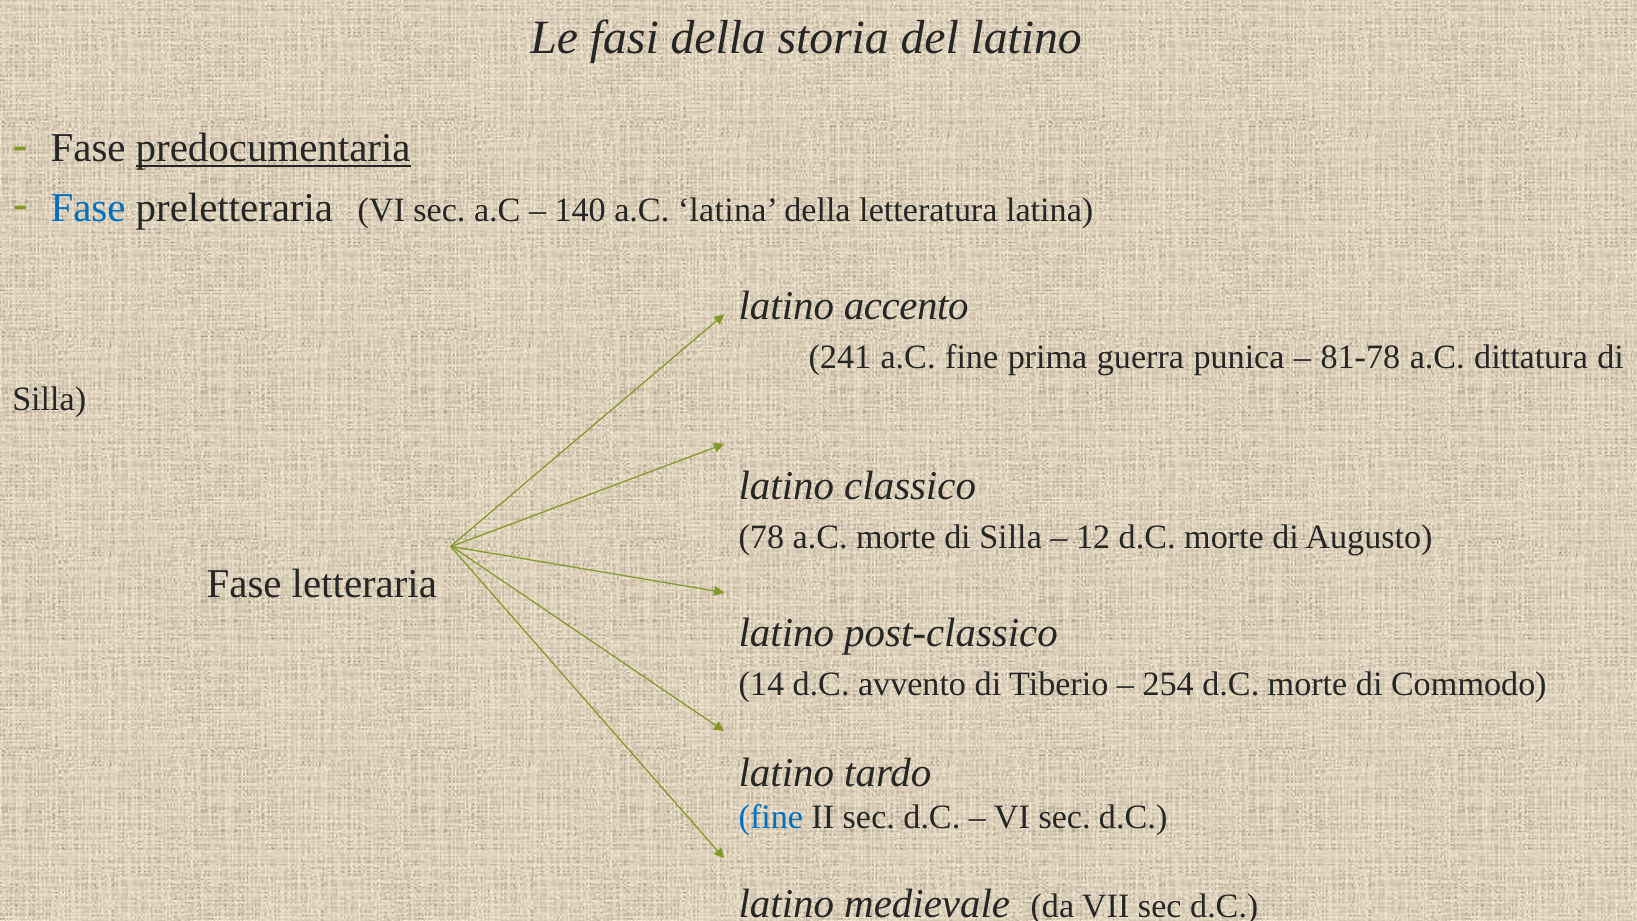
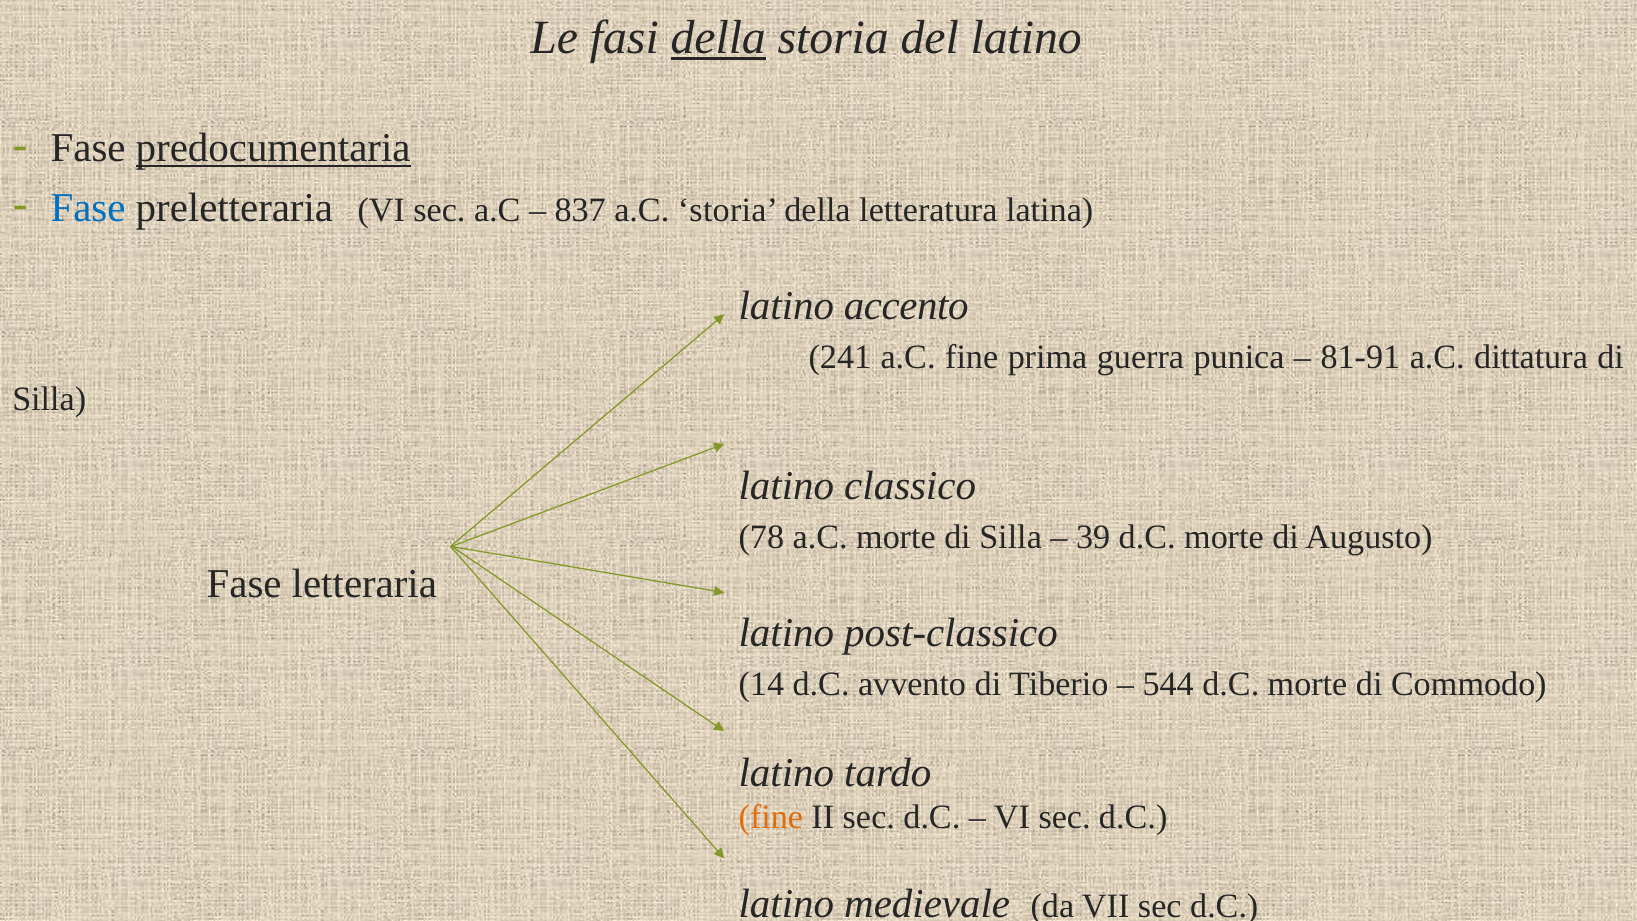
della underline: none -> present (718, 38)
140: 140 -> 837 (580, 210)
a.C latina: latina -> storia (728, 210)
81-78: 81-78 -> 81-91 (1360, 357)
12: 12 -> 39 (1093, 537)
254: 254 -> 544 (1168, 685)
fine colour: blue -> orange (771, 817)
